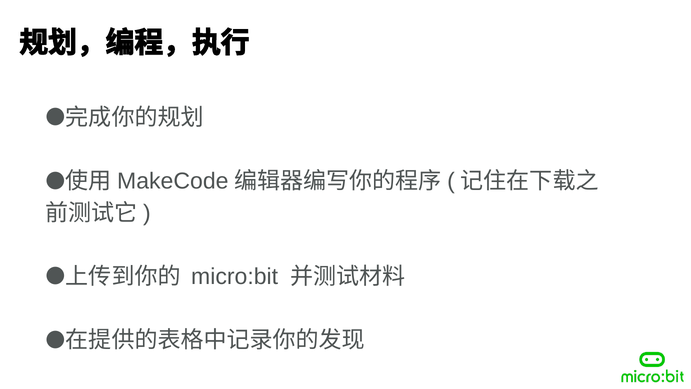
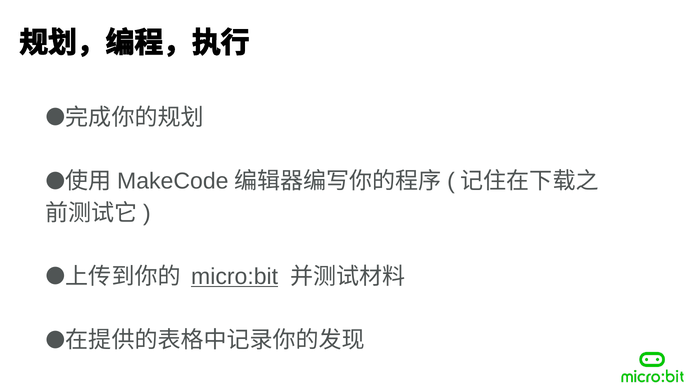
micro:bit underline: none -> present (235, 276)
